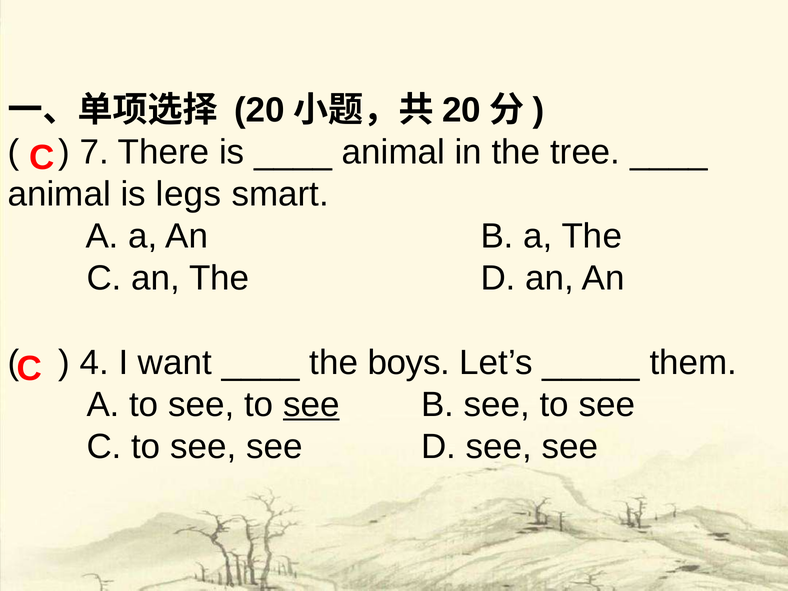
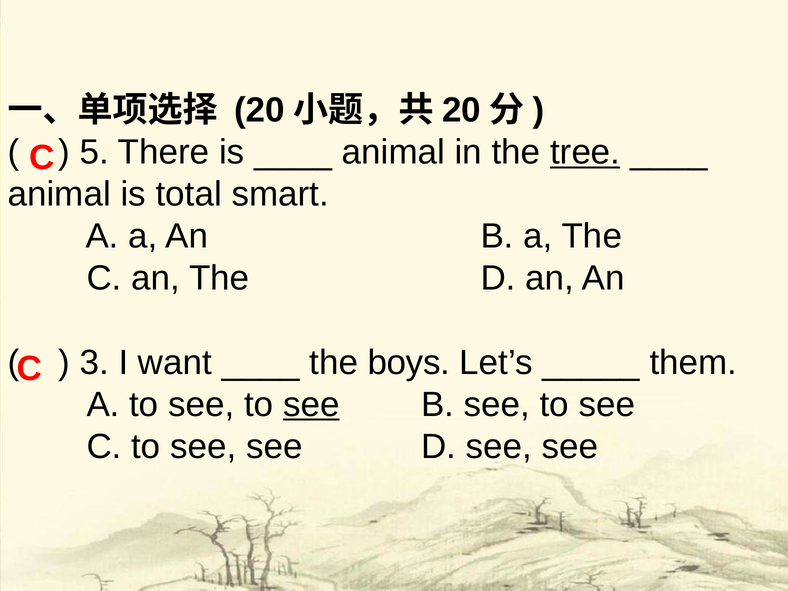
7: 7 -> 5 (94, 152)
tree underline: none -> present (585, 152)
legs: legs -> total (189, 194)
4: 4 -> 3 (94, 362)
